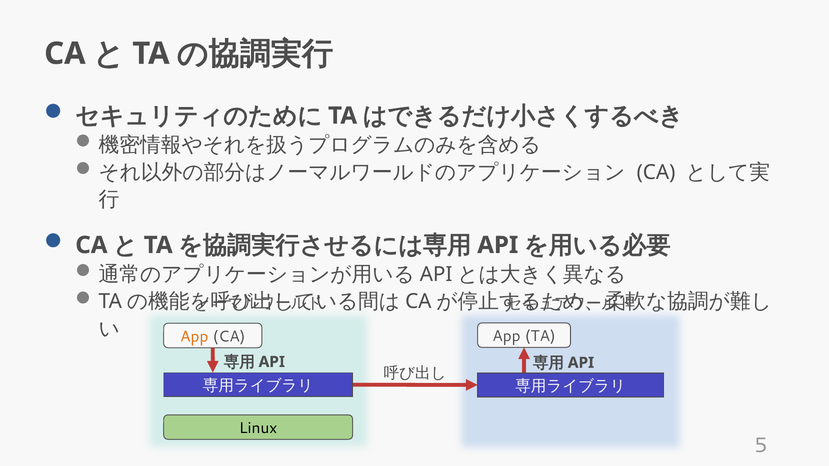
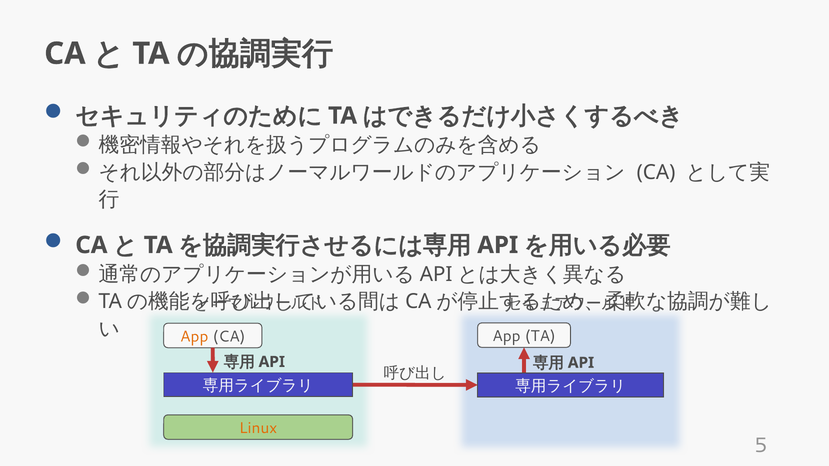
Linux colour: black -> orange (258, 428)
